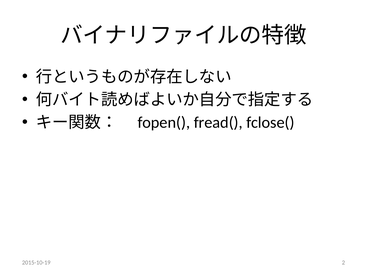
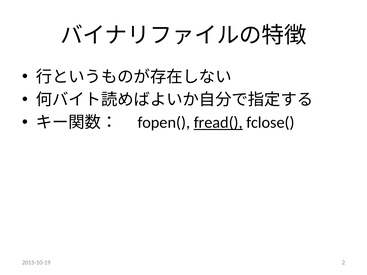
fread( underline: none -> present (218, 123)
